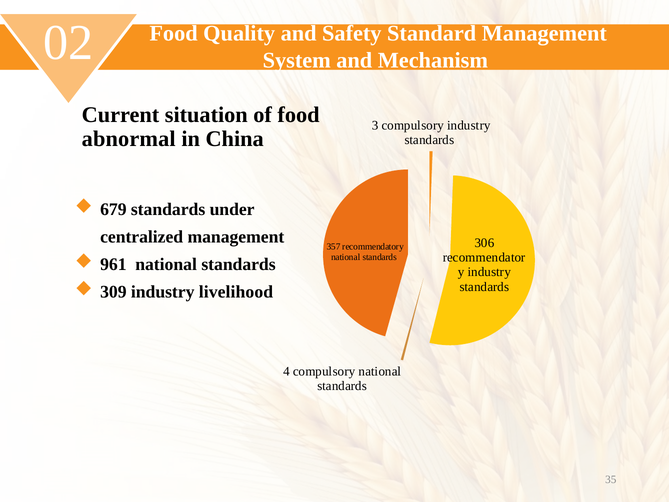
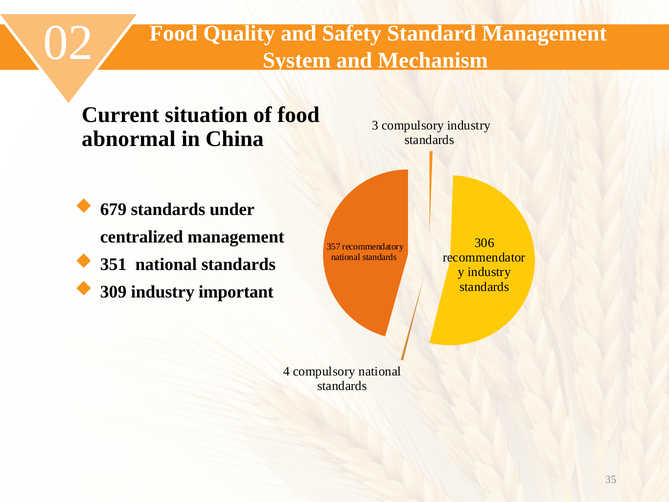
961: 961 -> 351 (113, 264)
livelihood: livelihood -> important (236, 292)
